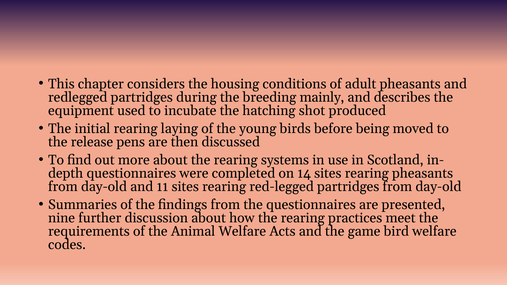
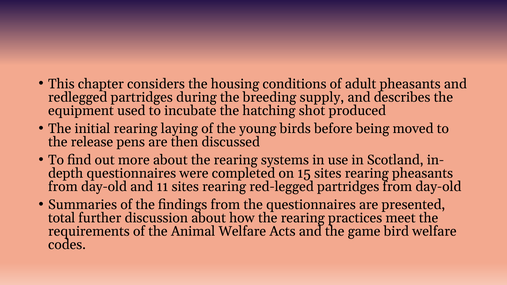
mainly: mainly -> supply (322, 97)
14: 14 -> 15 (304, 173)
nine: nine -> total (62, 218)
